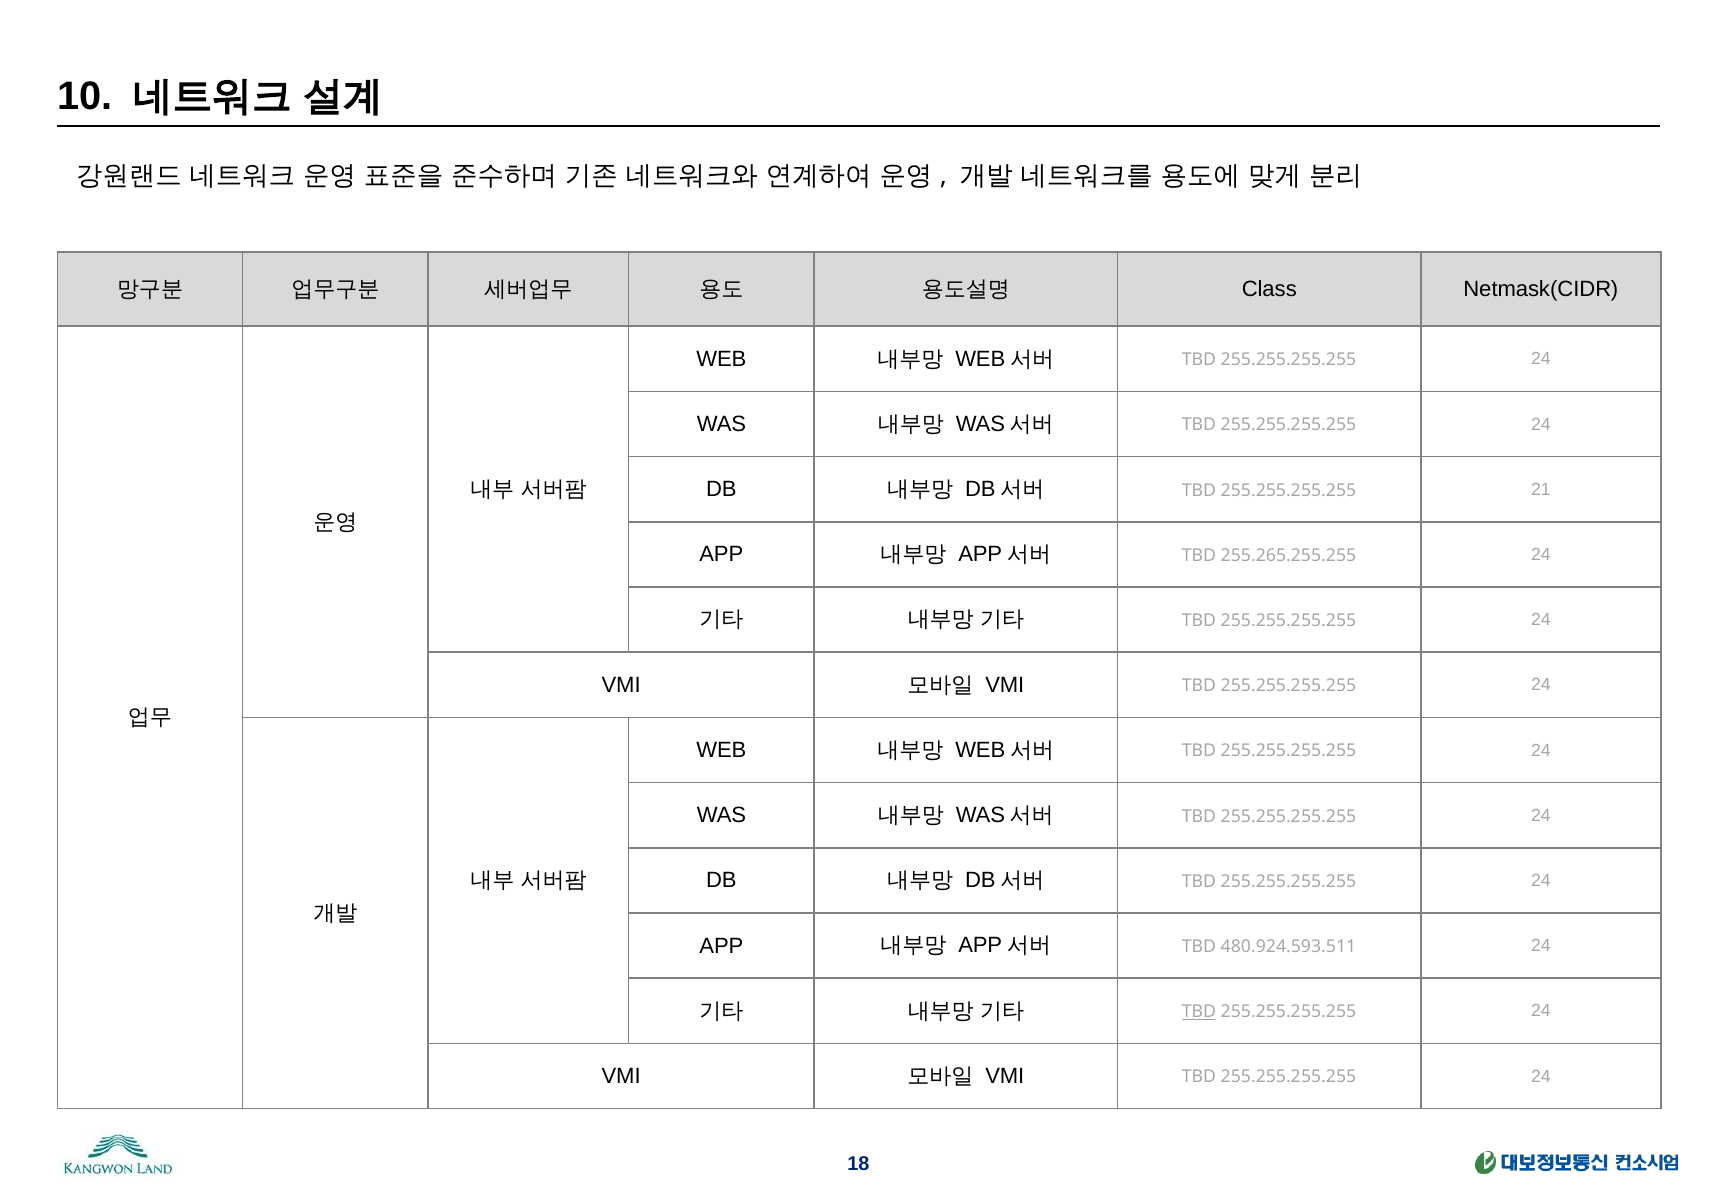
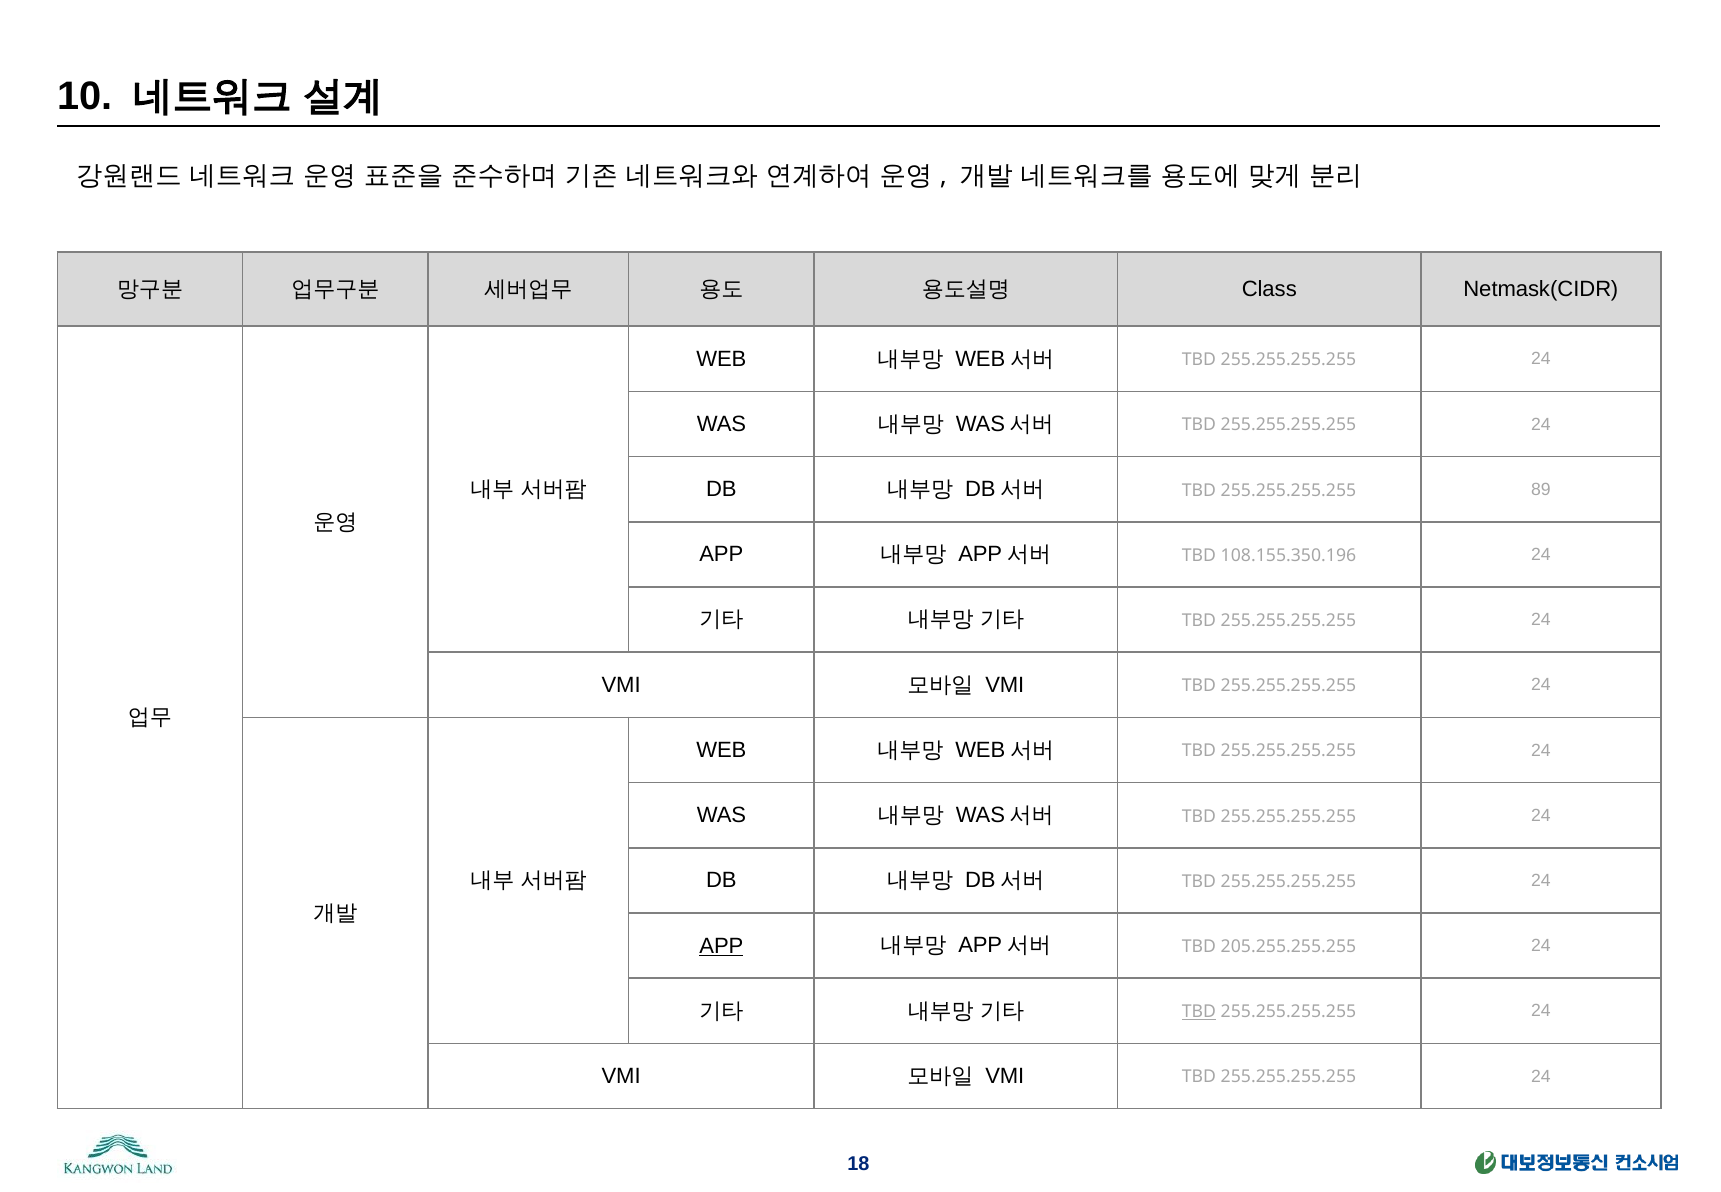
21: 21 -> 89 (1541, 489)
255.265.255.255: 255.265.255.255 -> 108.155.350.196 (1288, 555)
APP underline: none -> present (721, 945)
480.924.593.511: 480.924.593.511 -> 205.255.255.255 (1288, 946)
